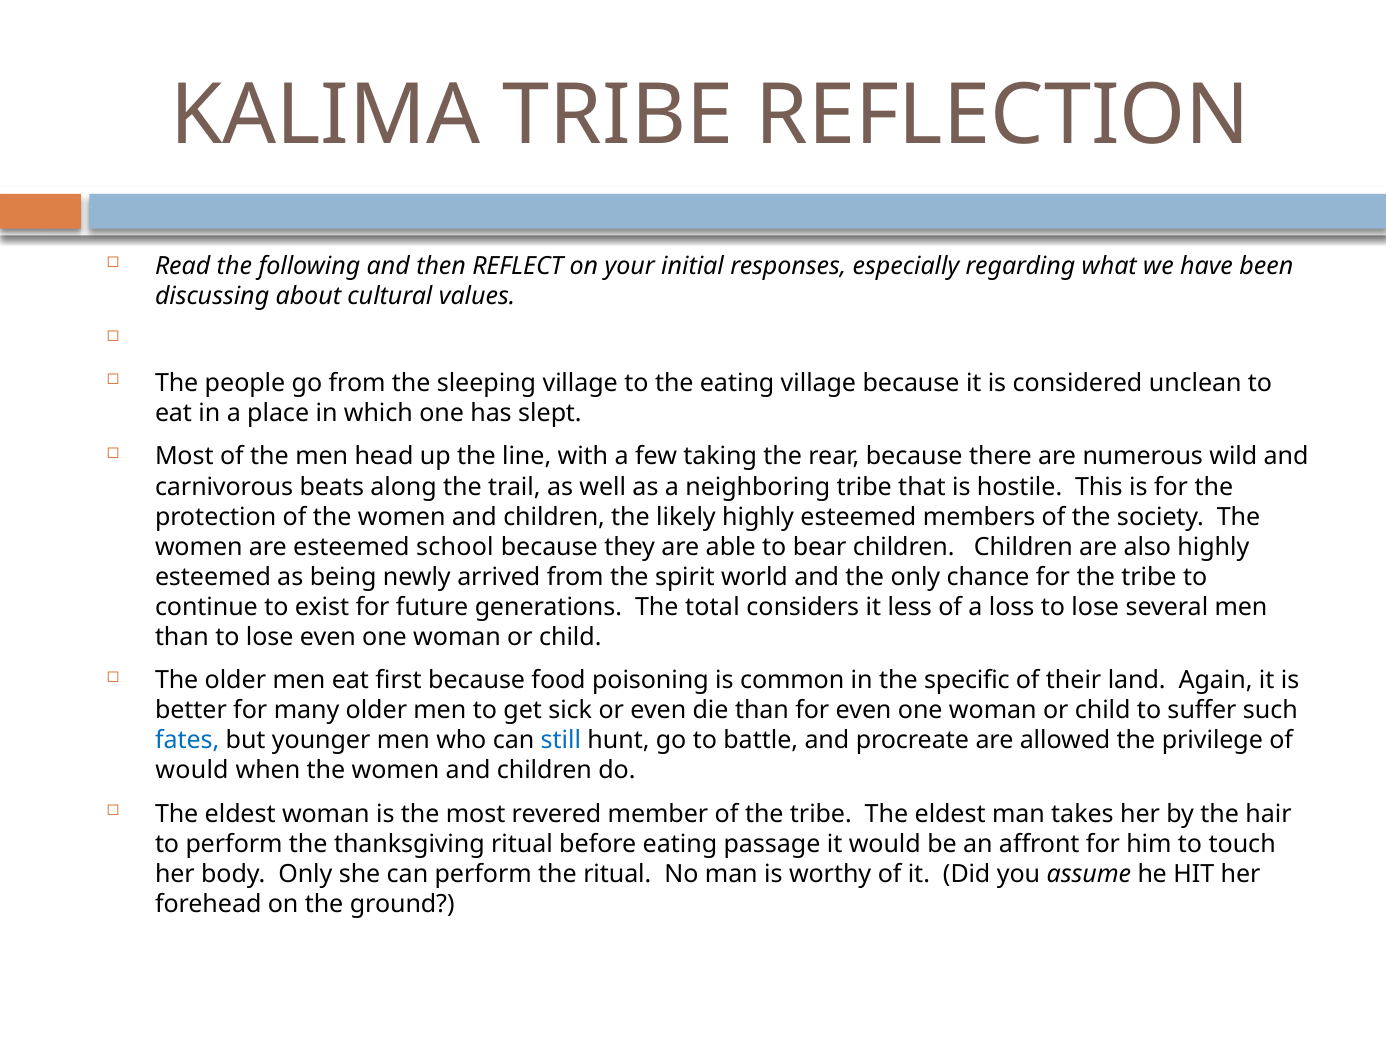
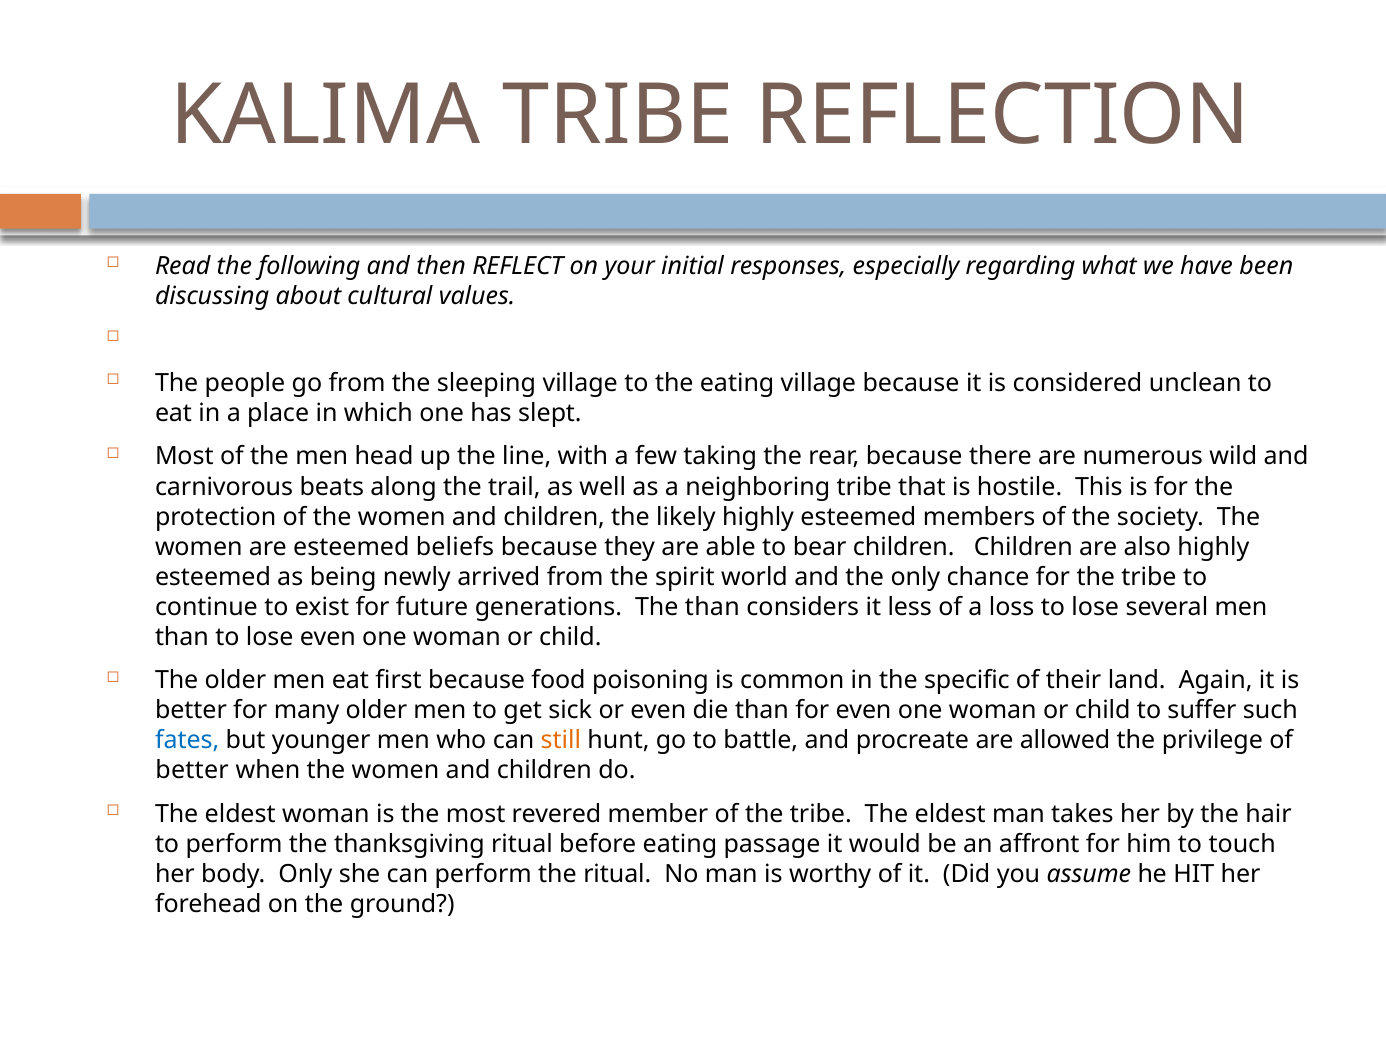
school: school -> beliefs (455, 547)
The total: total -> than (712, 607)
still colour: blue -> orange (561, 741)
would: would -> better (192, 771)
